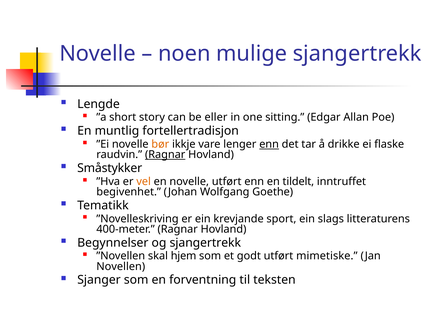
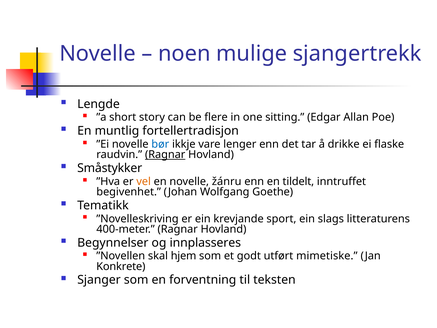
eller: eller -> flere (216, 117)
bør colour: orange -> blue (160, 144)
enn underline: present -> none (269, 144)
novelle utført: utført -> žánru (227, 181)
og sjangertrekk: sjangertrekk -> innplasseres (205, 243)
Novellen: Novellen -> Konkrete (121, 266)
